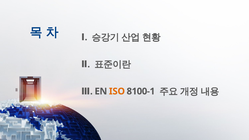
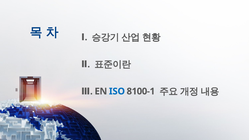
ISO colour: orange -> blue (117, 91)
